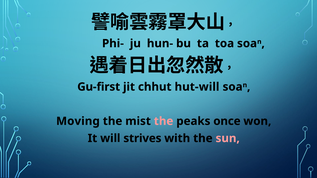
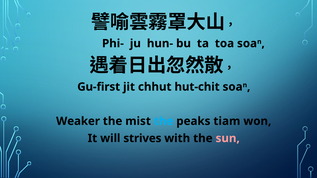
hut-will: hut-will -> hut-chit (197, 87)
Moving: Moving -> Weaker (78, 121)
the colour: pink -> light blue (164, 121)
once: once -> tiam (227, 121)
